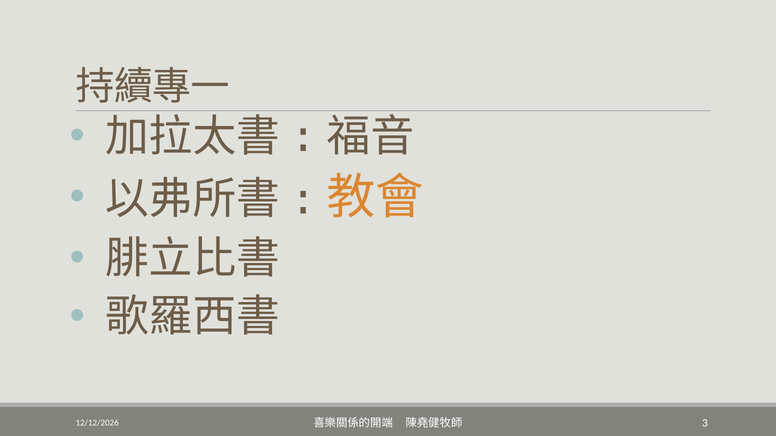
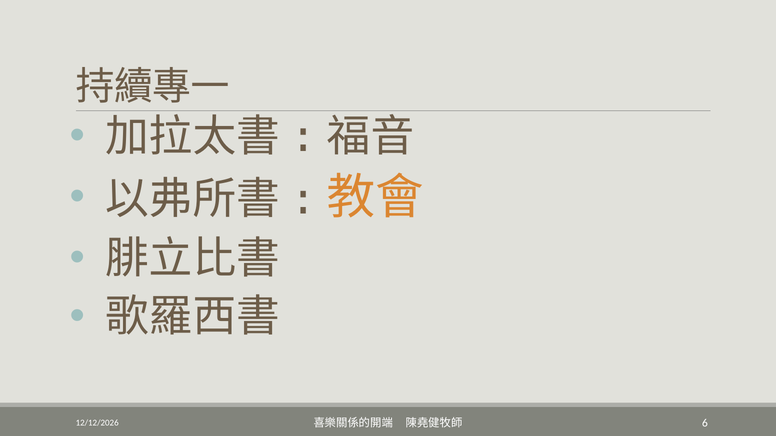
3: 3 -> 6 (705, 423)
